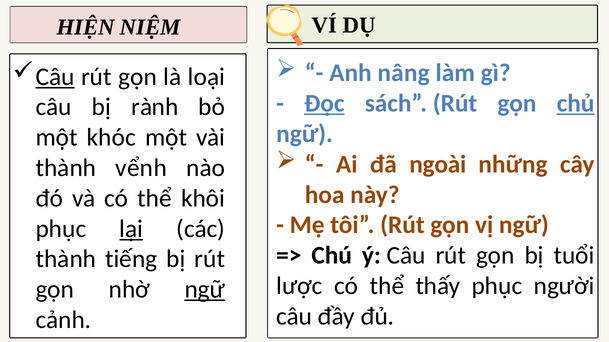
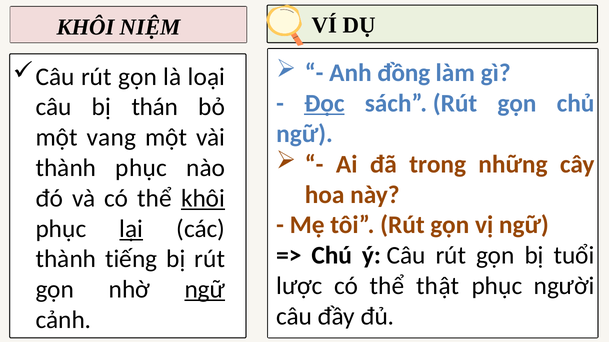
HIỆN: HIỆN -> KHÔI (86, 27)
nâng: nâng -> đồng (404, 73)
Câu underline: present -> none (55, 77)
chủ underline: present -> none (576, 104)
rành: rành -> thán (155, 107)
khóc: khóc -> vang (111, 138)
ngoài: ngoài -> trong (438, 165)
thành vểnh: vểnh -> phục (141, 168)
khôi underline: none -> present (203, 199)
thấy: thấy -> thật (438, 286)
